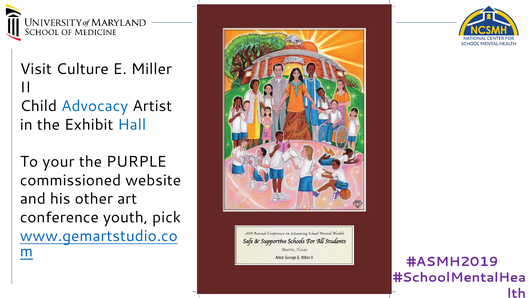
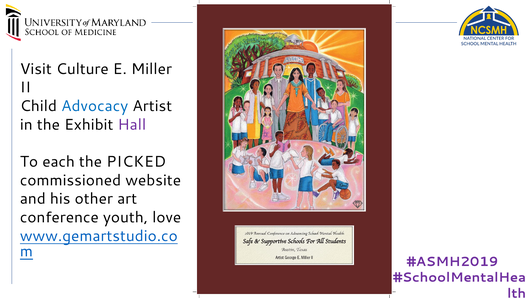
Hall colour: blue -> purple (132, 125)
your: your -> each (59, 162)
PURPLE: PURPLE -> PICKED (136, 162)
pick: pick -> love (167, 217)
